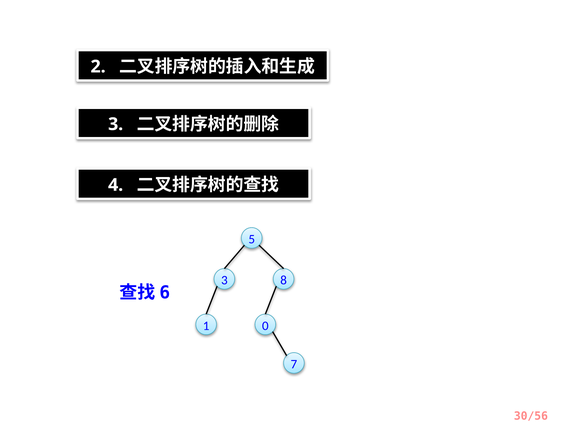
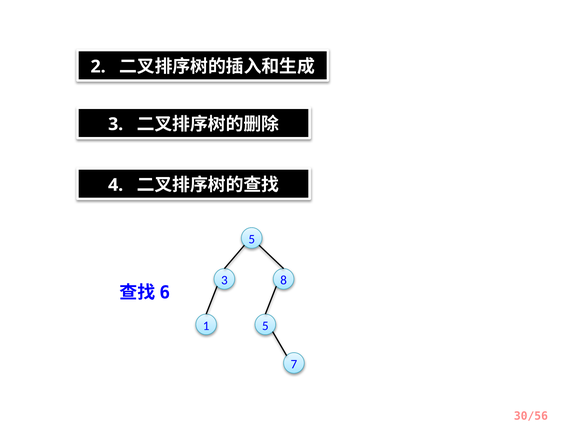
1 0: 0 -> 5 (265, 326)
